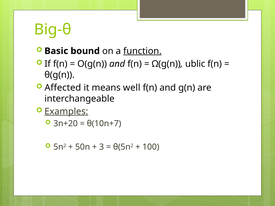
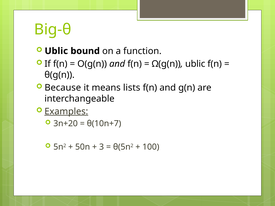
Basic: Basic -> Ublic (56, 51)
function underline: present -> none (142, 51)
Affected: Affected -> Because (63, 88)
well: well -> lists (132, 88)
